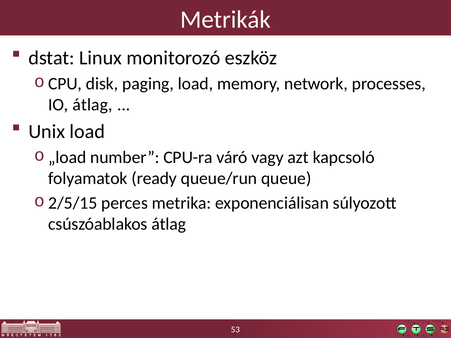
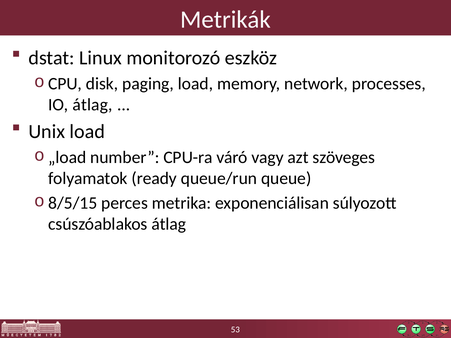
kapcsoló: kapcsoló -> szöveges (344, 158)
2/5/15: 2/5/15 -> 8/5/15 (73, 203)
